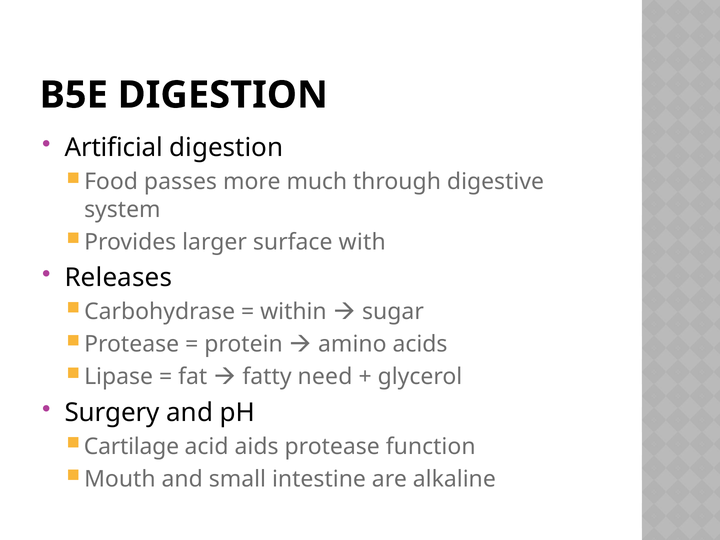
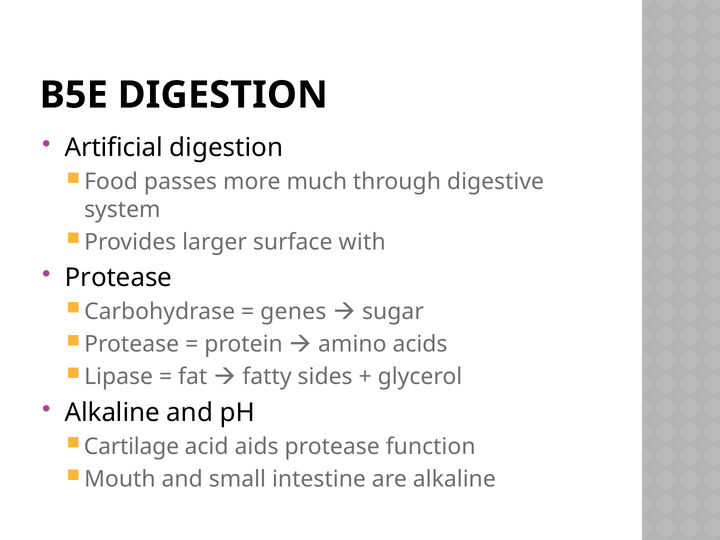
Releases: Releases -> Protease (118, 278)
within: within -> genes (293, 312)
need: need -> sides (325, 377)
Surgery: Surgery -> Alkaline (112, 413)
